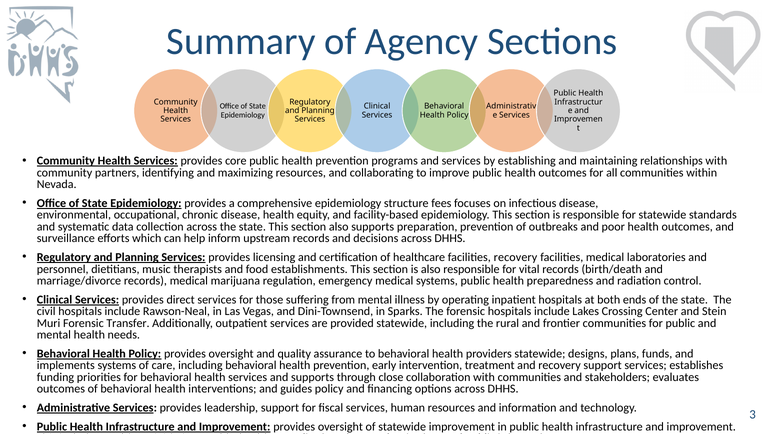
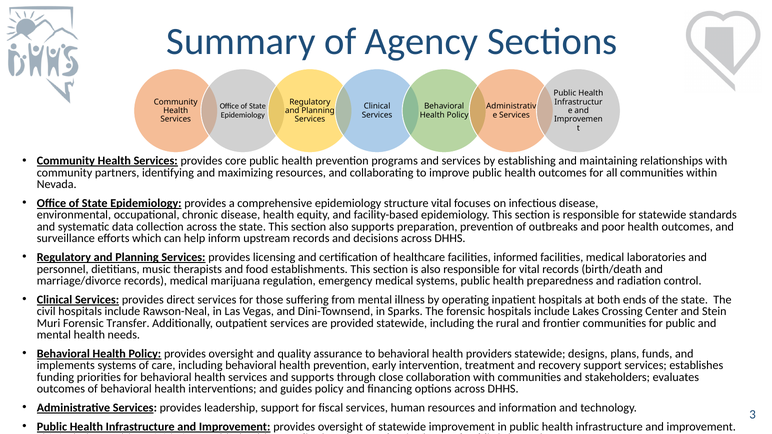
structure fees: fees -> vital (441, 203)
facilities recovery: recovery -> informed (516, 257)
